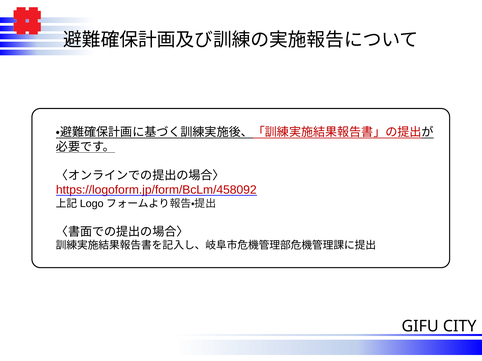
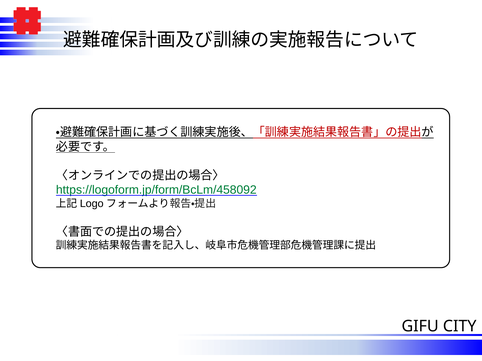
https://logoform.jp/form/BcLm/458092 colour: red -> green (156, 190)
